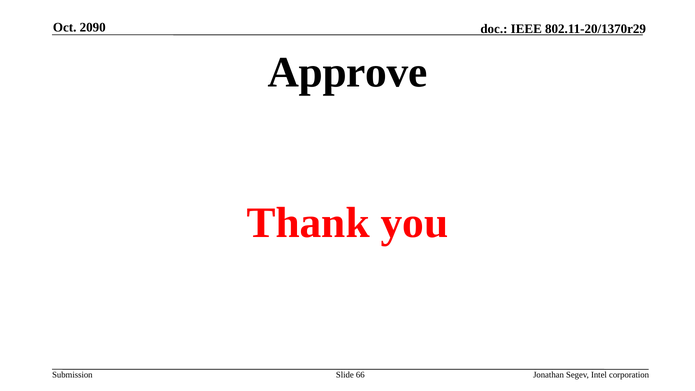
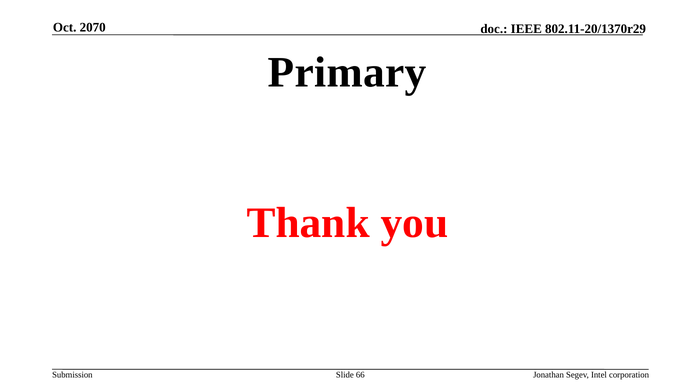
2090: 2090 -> 2070 (93, 28)
Approve: Approve -> Primary (347, 72)
